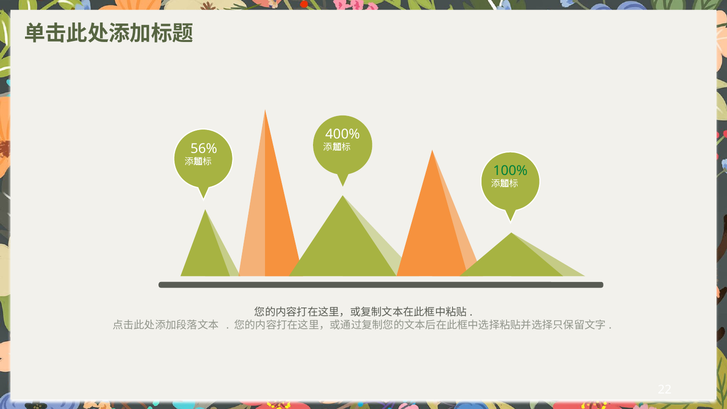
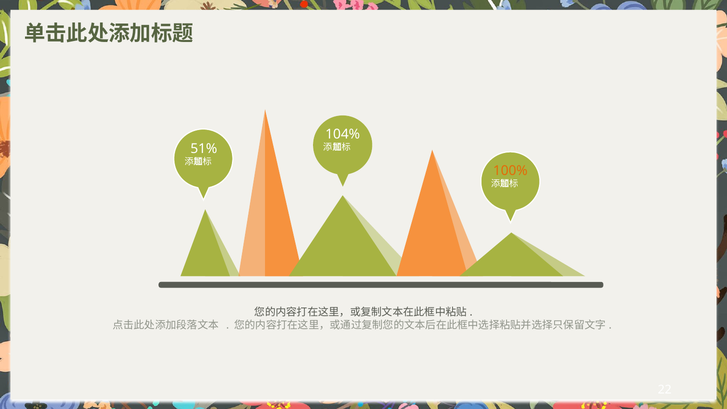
400%: 400% -> 104% (343, 134)
56%: 56% -> 51% (204, 149)
100% colour: green -> orange (510, 171)
